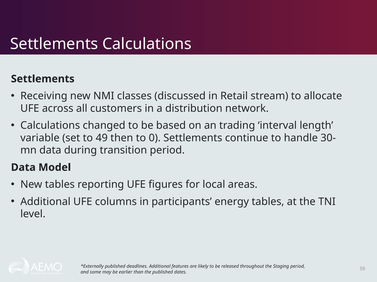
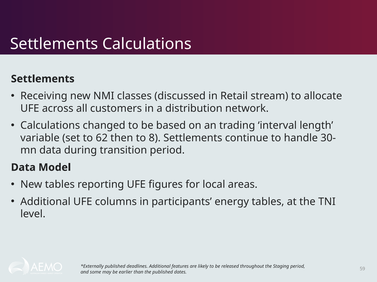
49: 49 -> 62 (102, 138)
0: 0 -> 8 (155, 138)
